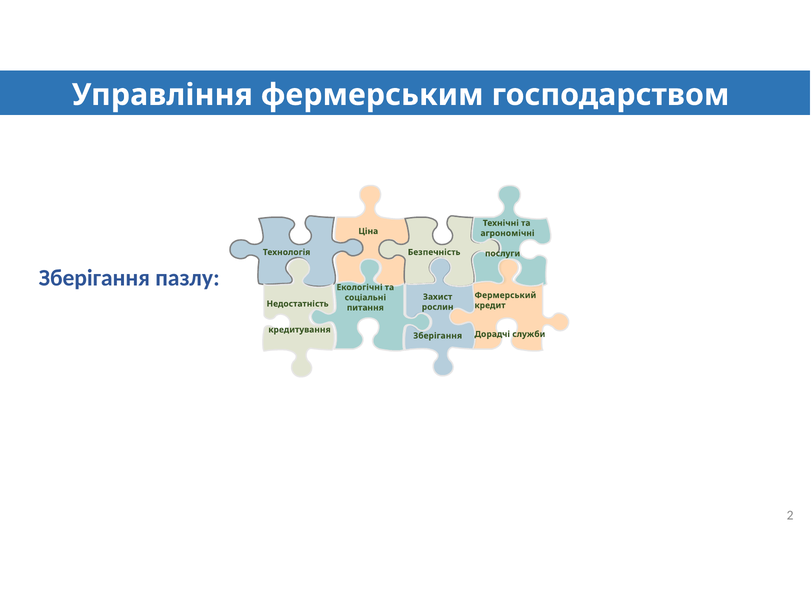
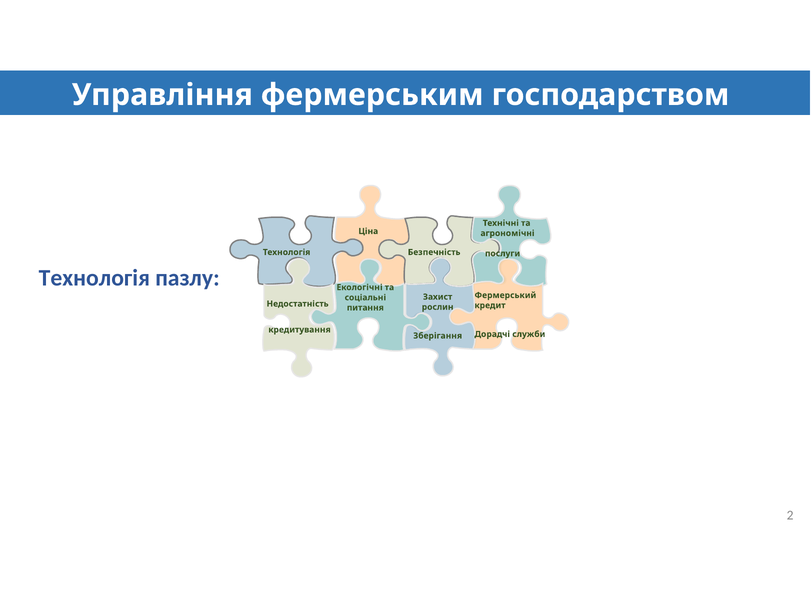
Зберігання: Зберігання -> Технологія (94, 278)
